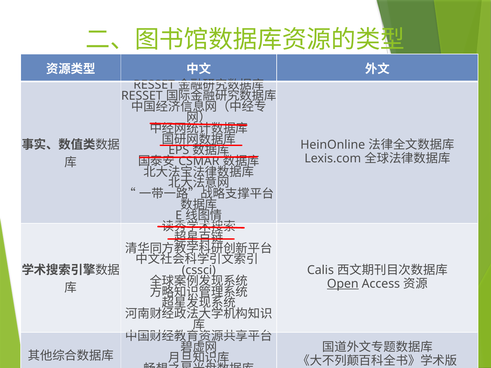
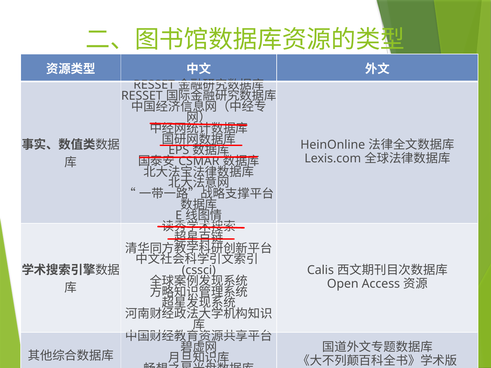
Open underline: present -> none (343, 284)
